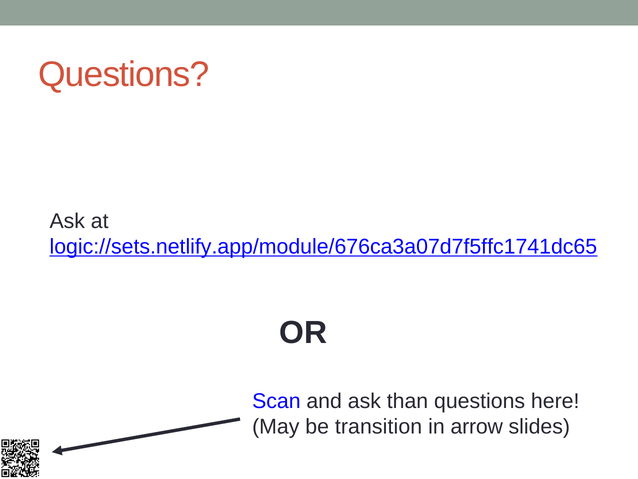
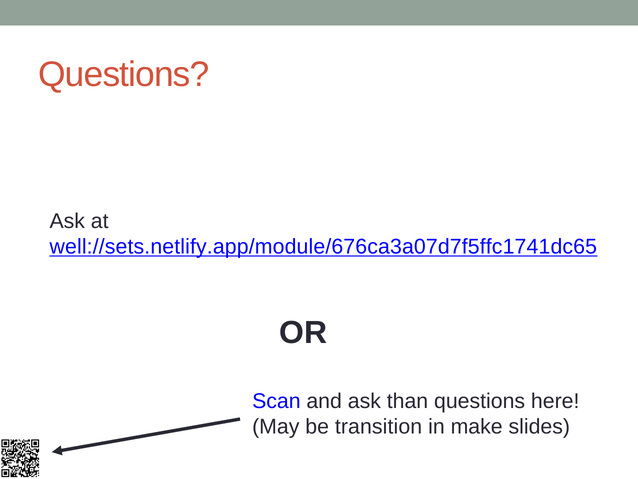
logic://sets.netlify.app/module/676ca3a07d7f5ffc1741dc65: logic://sets.netlify.app/module/676ca3a07d7f5ffc1741dc65 -> well://sets.netlify.app/module/676ca3a07d7f5ffc1741dc65 (323, 246)
arrow: arrow -> make (477, 426)
